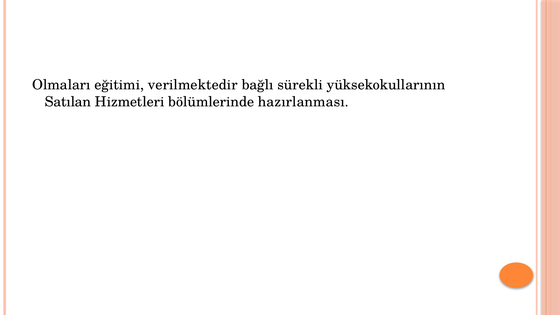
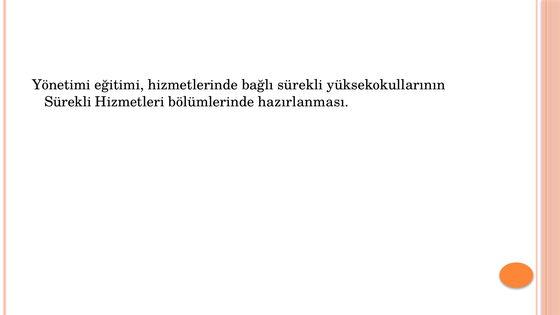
Olmaları: Olmaları -> Yönetimi (61, 85)
verilmektedir: verilmektedir -> hizmetlerinde (193, 85)
Satılan: Satılan -> Sürekli (68, 102)
